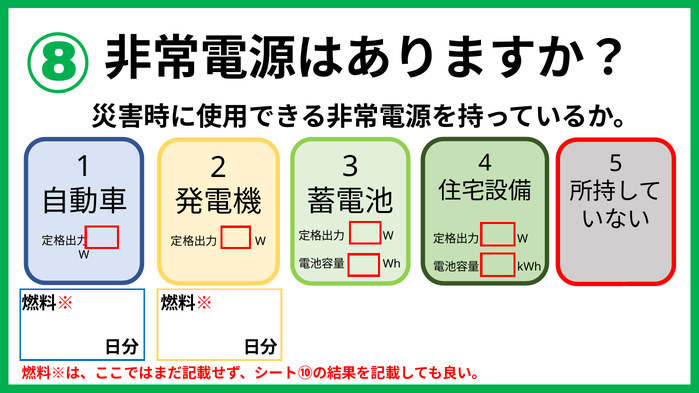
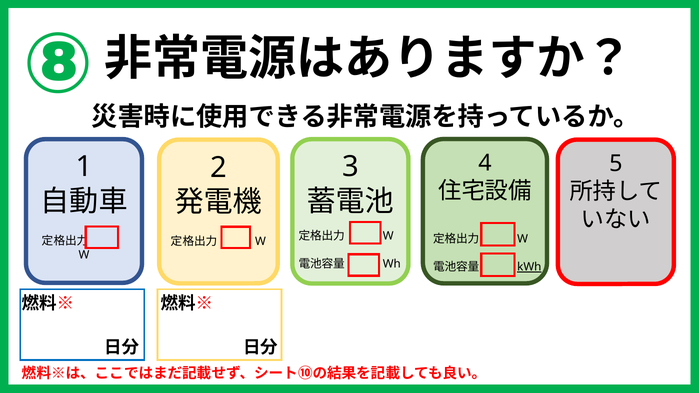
kWh underline: none -> present (529, 267)
